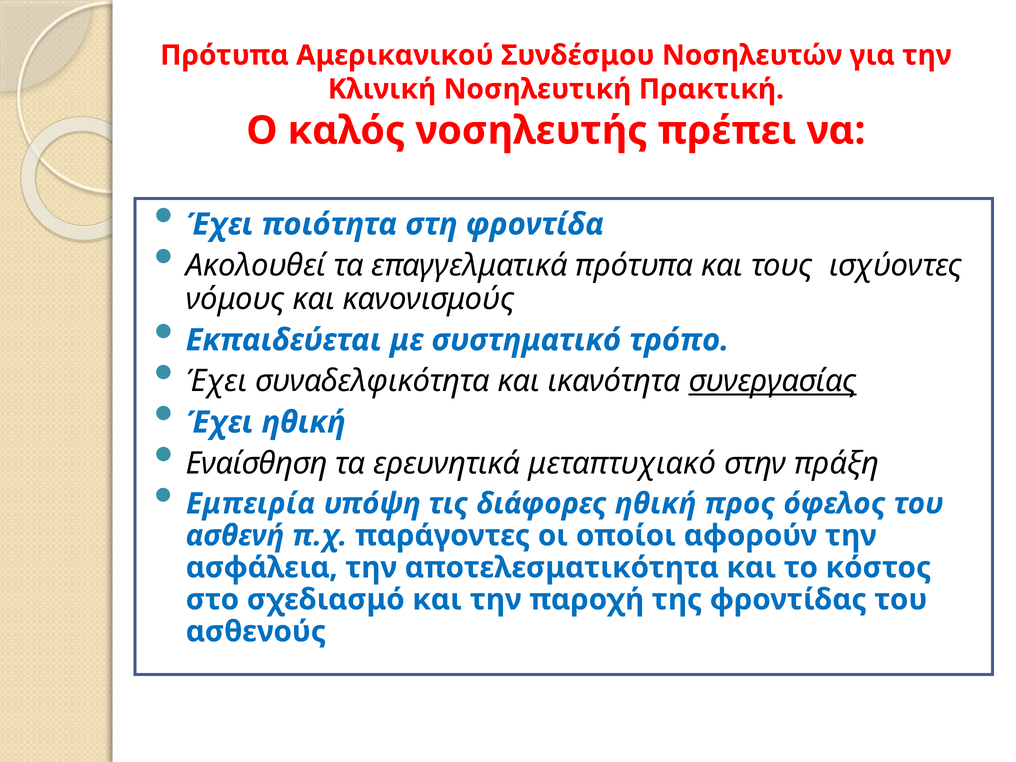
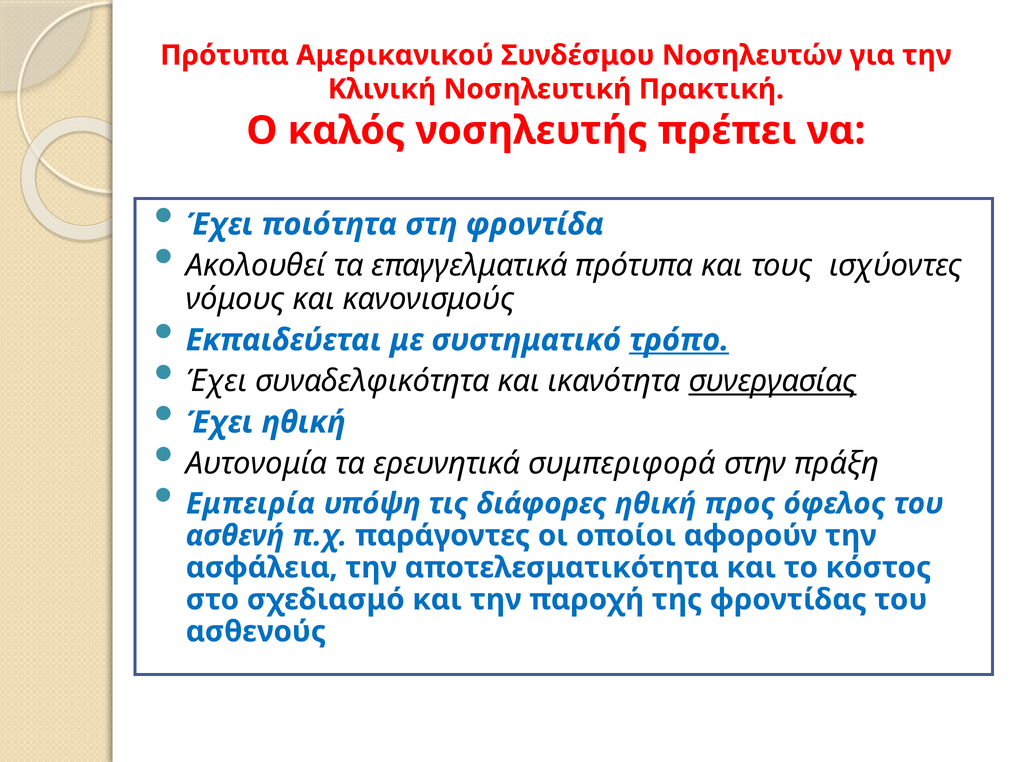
τρόπο underline: none -> present (679, 340)
Εναίσθηση: Εναίσθηση -> Αυτονομία (257, 463)
μεταπτυχιακό: μεταπτυχιακό -> συμπεριφορά (622, 463)
